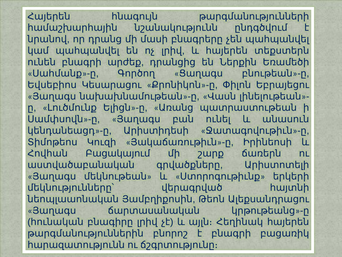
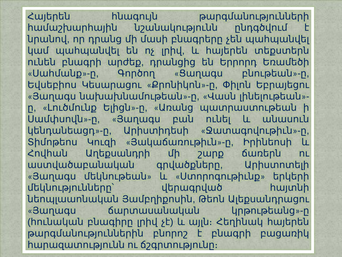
Ներքին: Ներքին -> Երրորդ (238, 62)
Բացակայում: Բացակայում -> Աղեքսանդրի (118, 153)
